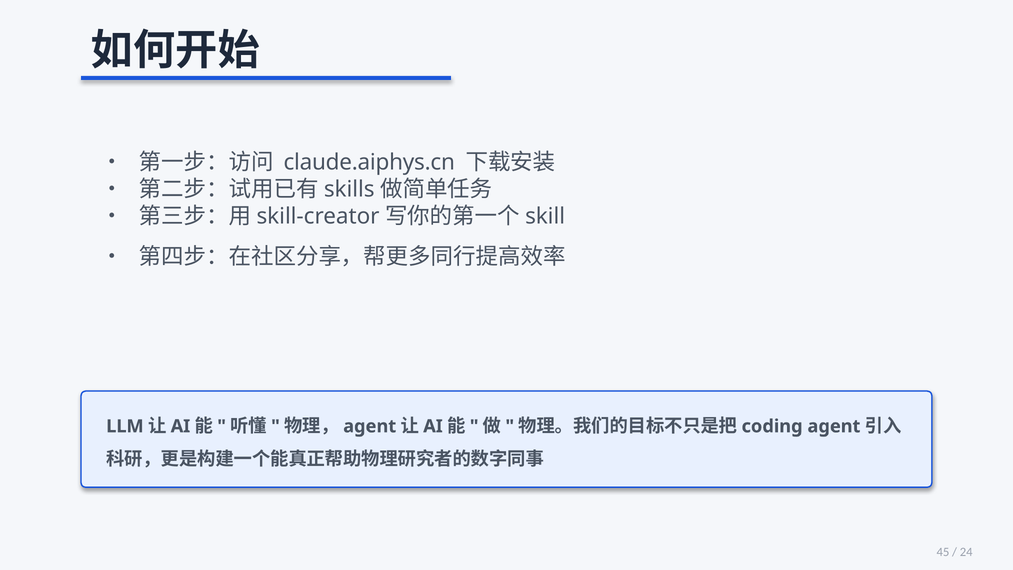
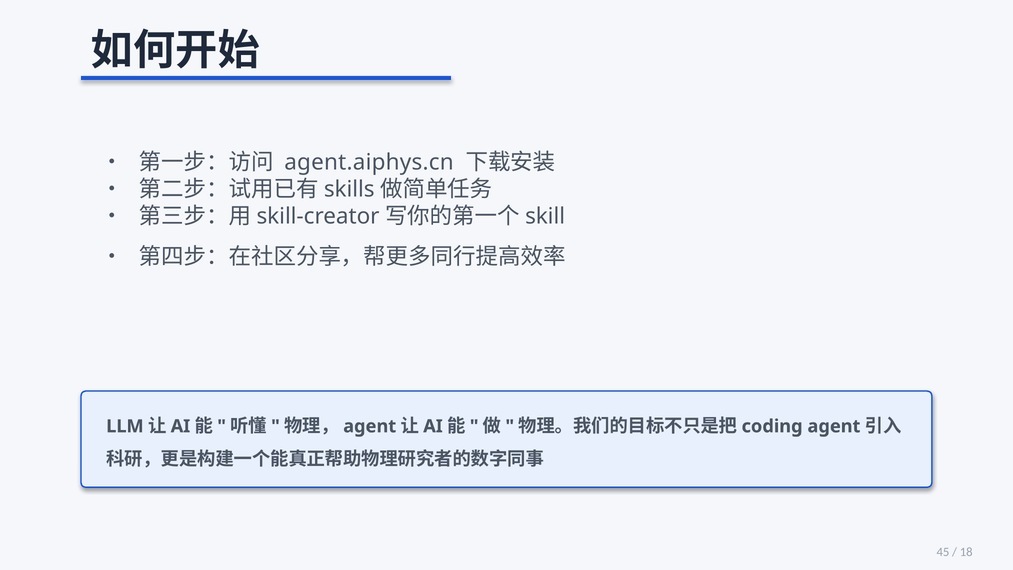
claude.aiphys.cn: claude.aiphys.cn -> agent.aiphys.cn (369, 162)
24: 24 -> 18 (966, 552)
